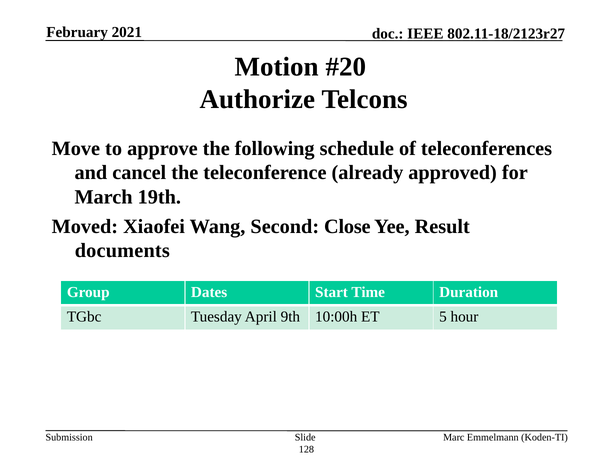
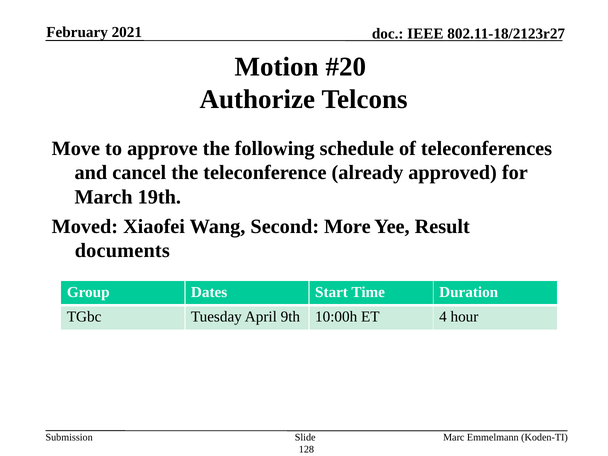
Close: Close -> More (347, 226)
5: 5 -> 4 (443, 317)
